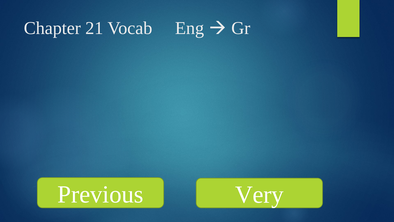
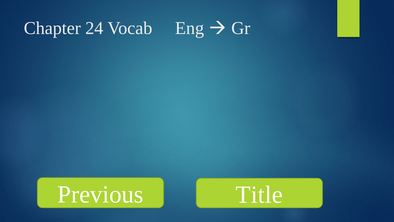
21: 21 -> 24 (94, 28)
Very: Very -> Title (259, 194)
